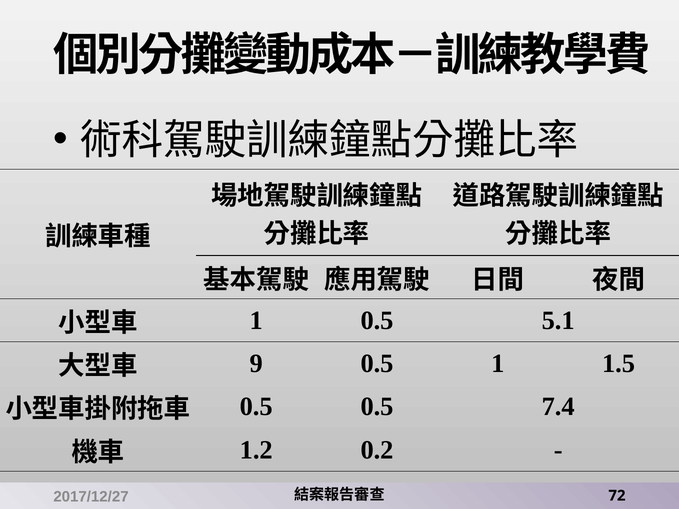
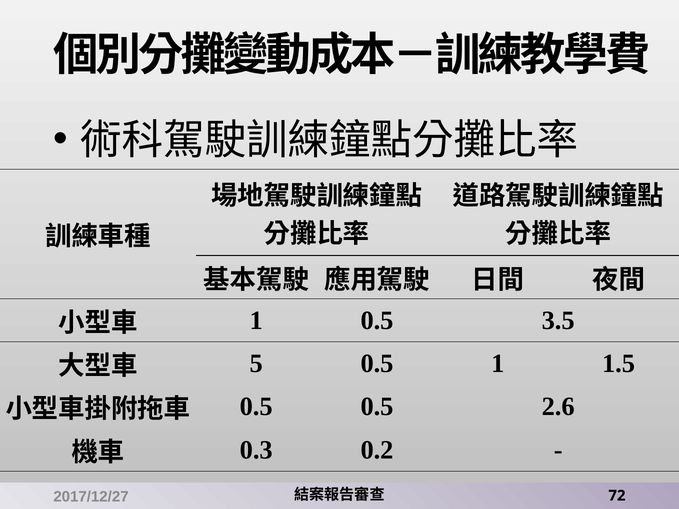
5.1: 5.1 -> 3.5 (558, 321)
9: 9 -> 5 (256, 364)
7.4: 7.4 -> 2.6 (558, 407)
1.2: 1.2 -> 0.3 (256, 450)
